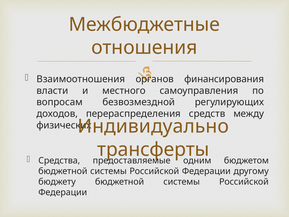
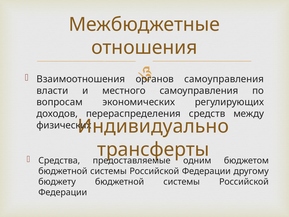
финансирования: финансирования -> самоуправления (224, 79)
безвозмездной: безвозмездной -> экономических (139, 102)
